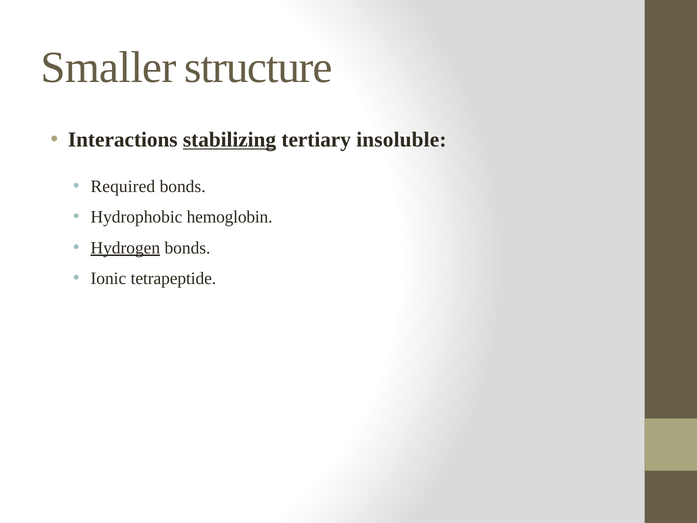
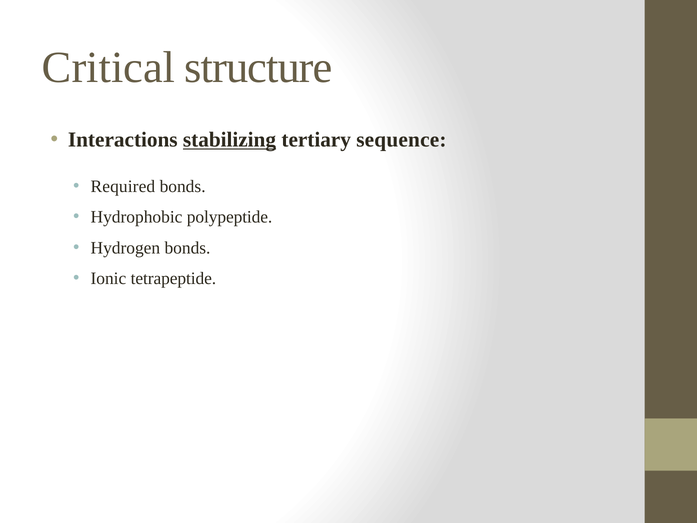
Smaller: Smaller -> Critical (109, 68)
insoluble: insoluble -> sequence (401, 140)
hemoglobin: hemoglobin -> polypeptide (230, 217)
Hydrogen underline: present -> none (125, 248)
